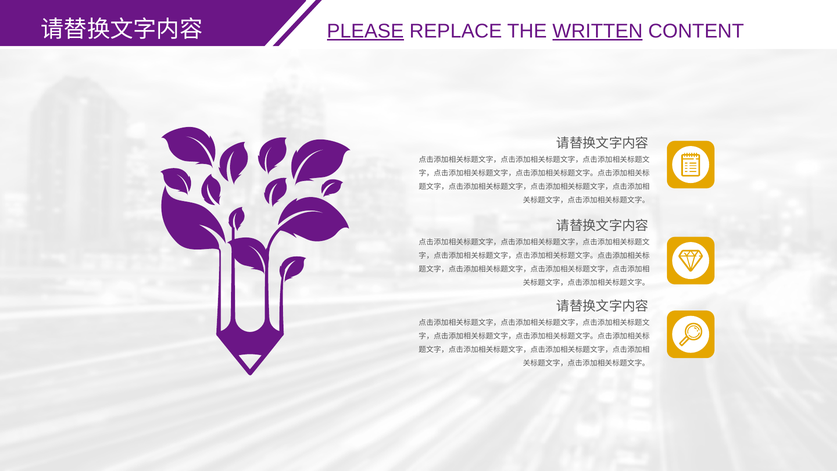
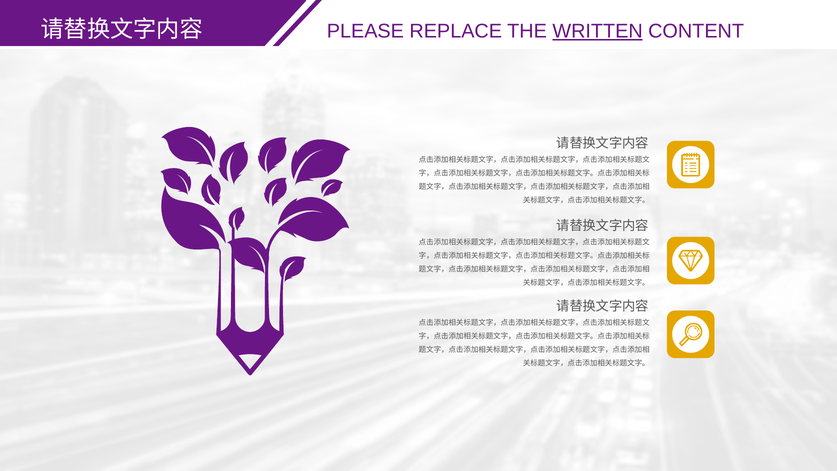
PLEASE underline: present -> none (365, 31)
